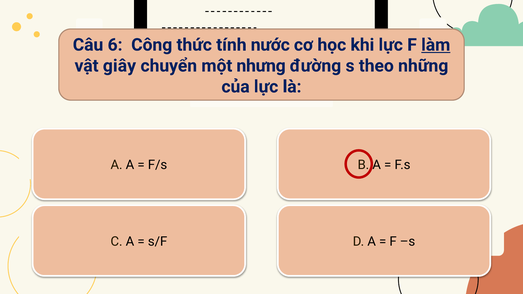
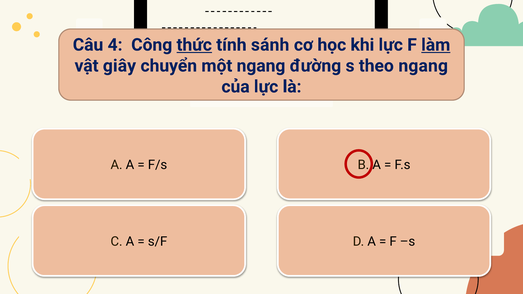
6: 6 -> 4 (115, 45)
thức underline: none -> present (194, 45)
nước: nước -> sánh (270, 45)
một nhưng: nhưng -> ngang (261, 66)
theo những: những -> ngang (423, 66)
